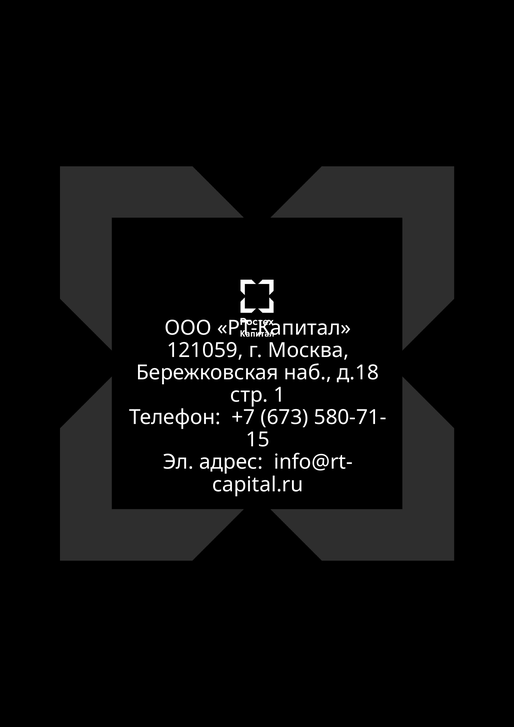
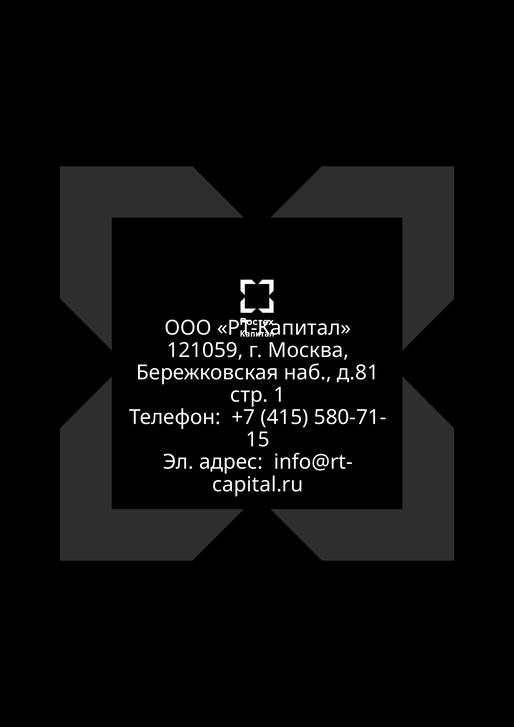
д.18: д.18 -> д.81 (358, 373)
673: 673 -> 415 (284, 417)
